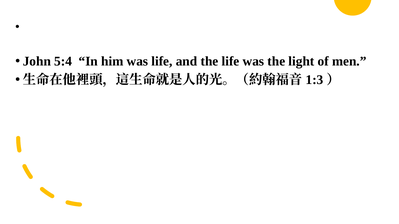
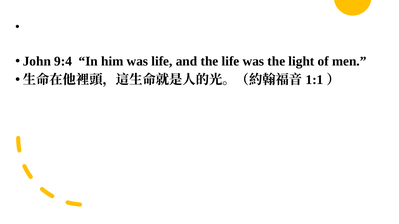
5:4: 5:4 -> 9:4 (63, 61)
1:3: 1:3 -> 1:1 (315, 80)
